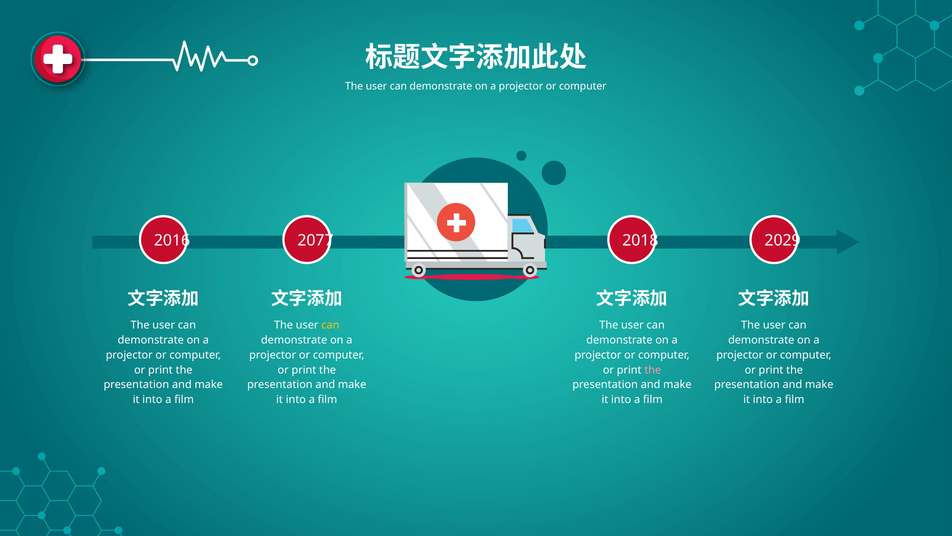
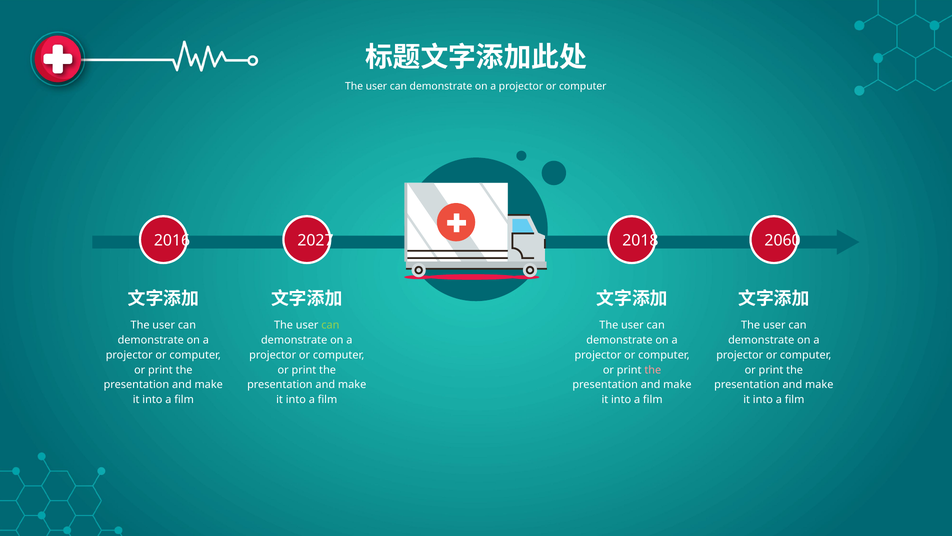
2077: 2077 -> 2027 (315, 240)
2029: 2029 -> 2060 (783, 240)
can colour: yellow -> light green (330, 325)
